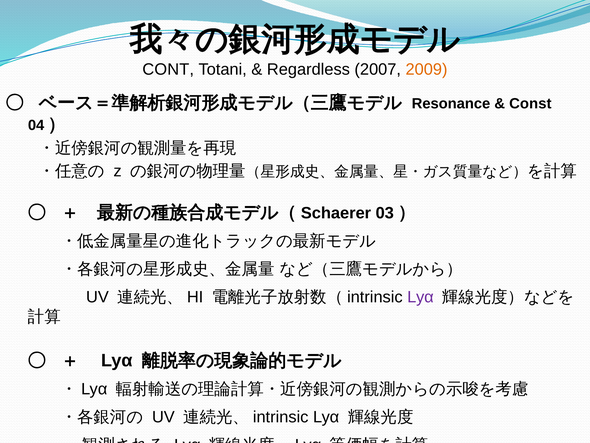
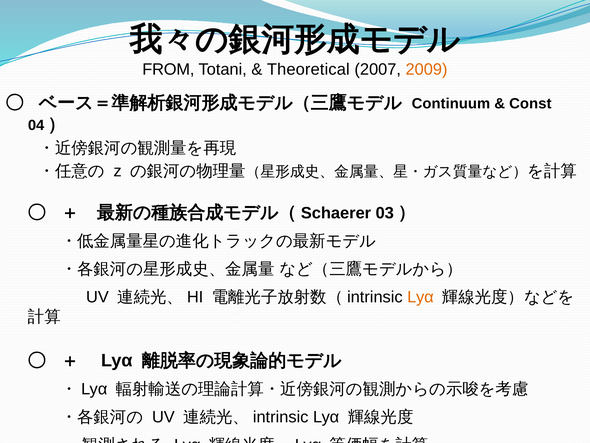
CONT: CONT -> FROM (168, 69)
Regardless: Regardless -> Theoretical (308, 69)
Resonance: Resonance -> Continuum (451, 104)
Lyα colour: purple -> orange (420, 297)
